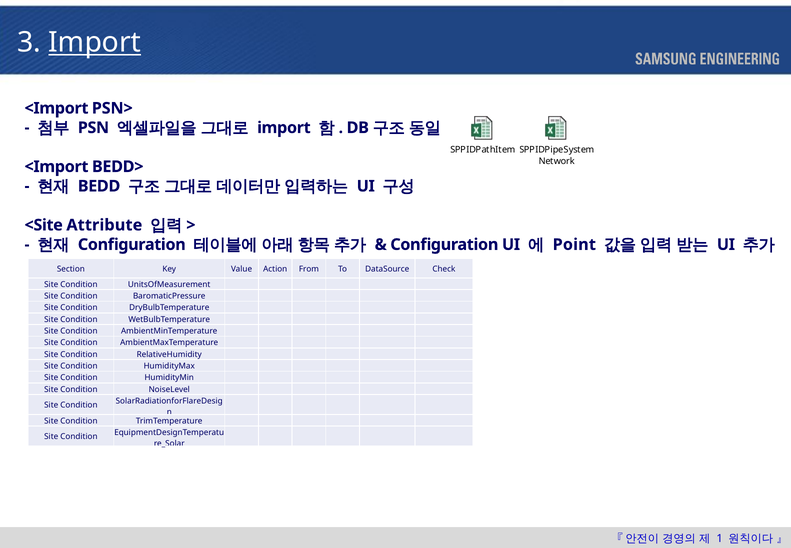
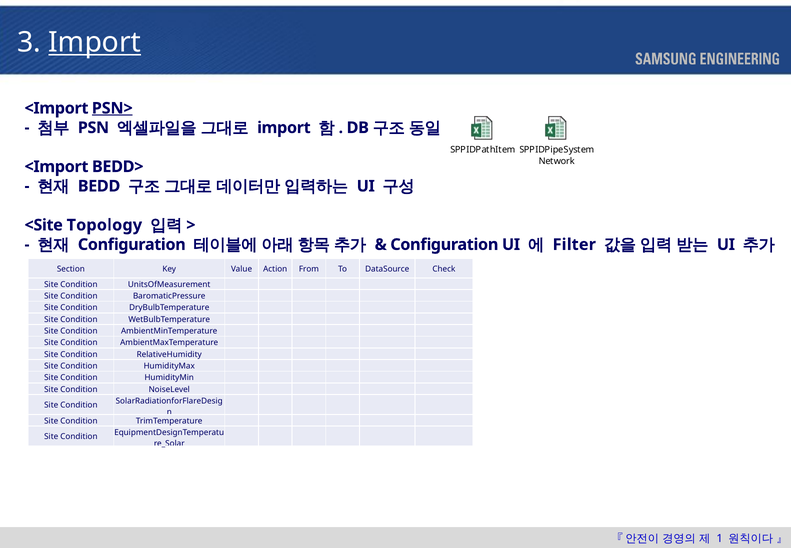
PSN> underline: none -> present (112, 108)
Attribute: Attribute -> Topology (104, 225)
Point: Point -> Filter (574, 244)
